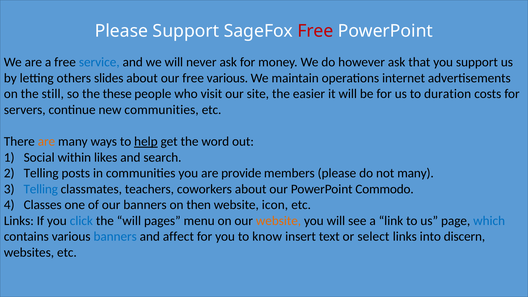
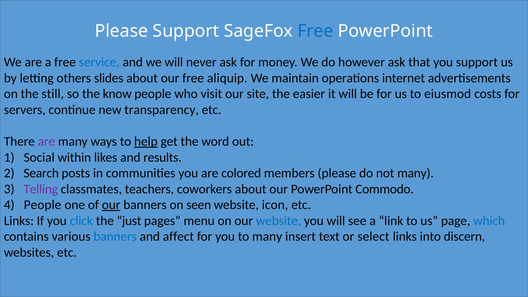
Free colour: red -> blue (315, 31)
free various: various -> aliquip (227, 78)
these: these -> know (117, 94)
duration: duration -> eiusmod (448, 94)
new communities: communities -> transparency (162, 110)
are colour: orange -> purple (46, 141)
search: search -> results (162, 157)
Telling: Telling -> Search (41, 173)
provide: provide -> colored (241, 173)
Telling colour: blue -> purple (41, 189)
Classes: Classes -> People (43, 205)
our underline: none -> present (111, 205)
then: then -> seen (199, 205)
the will: will -> just (129, 221)
website colour: orange -> blue (278, 221)
to know: know -> many (267, 237)
